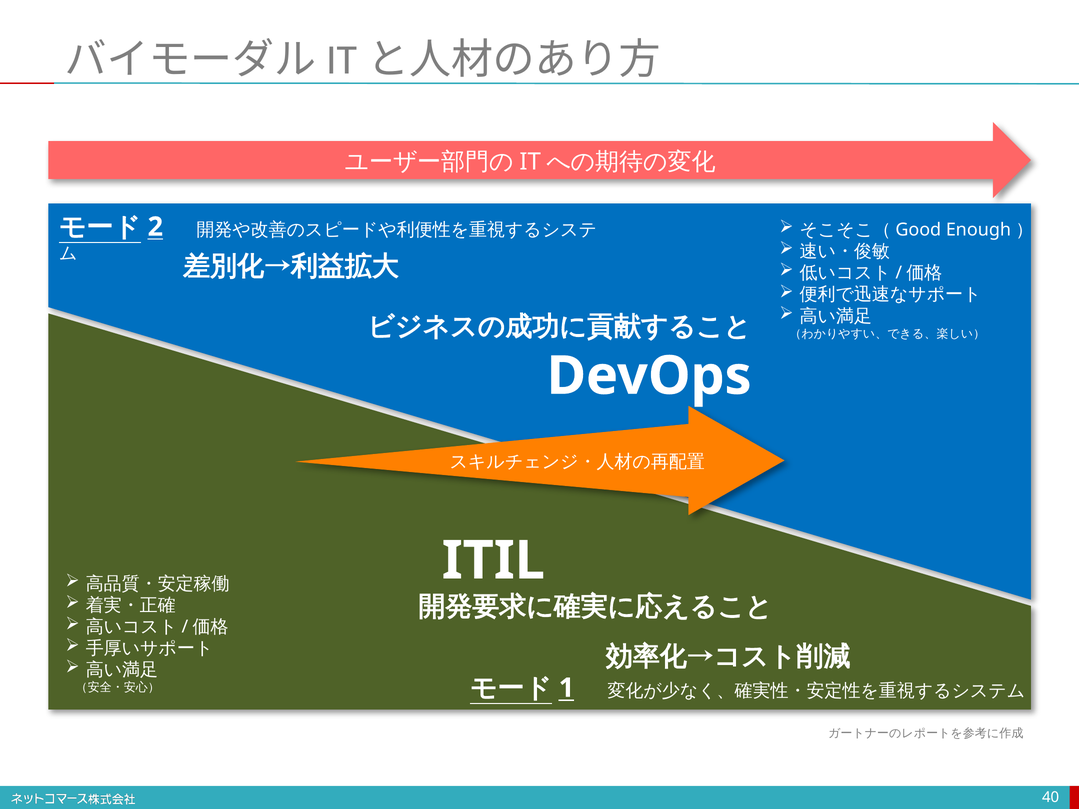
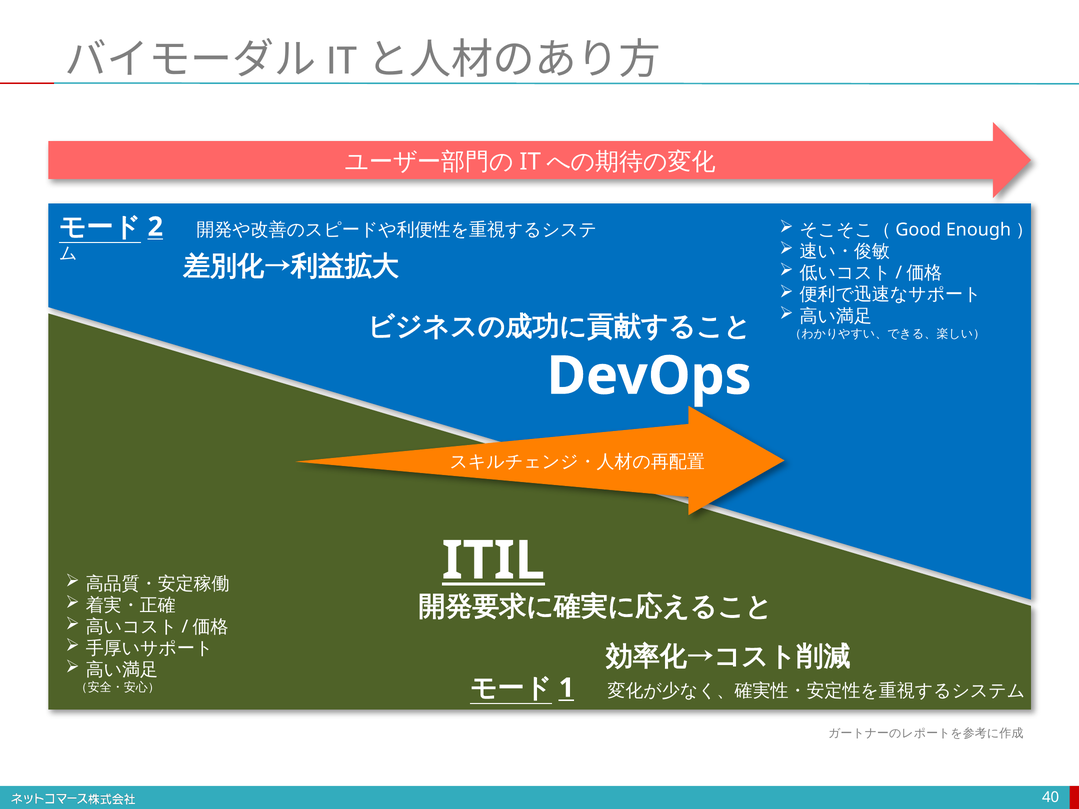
ITIL underline: none -> present (493, 561)
